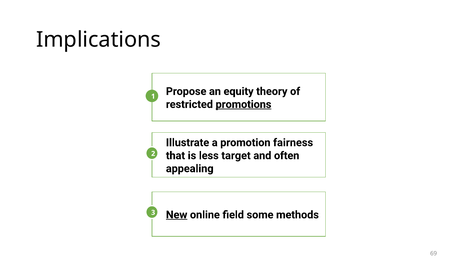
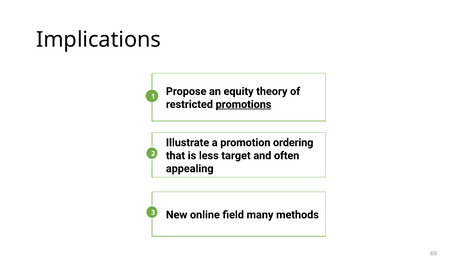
fairness: fairness -> ordering (293, 143)
New underline: present -> none (177, 215)
some: some -> many (260, 215)
